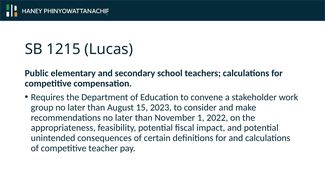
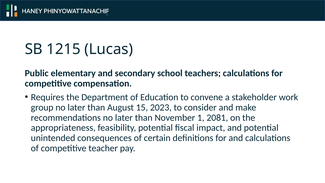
2022: 2022 -> 2081 (217, 117)
